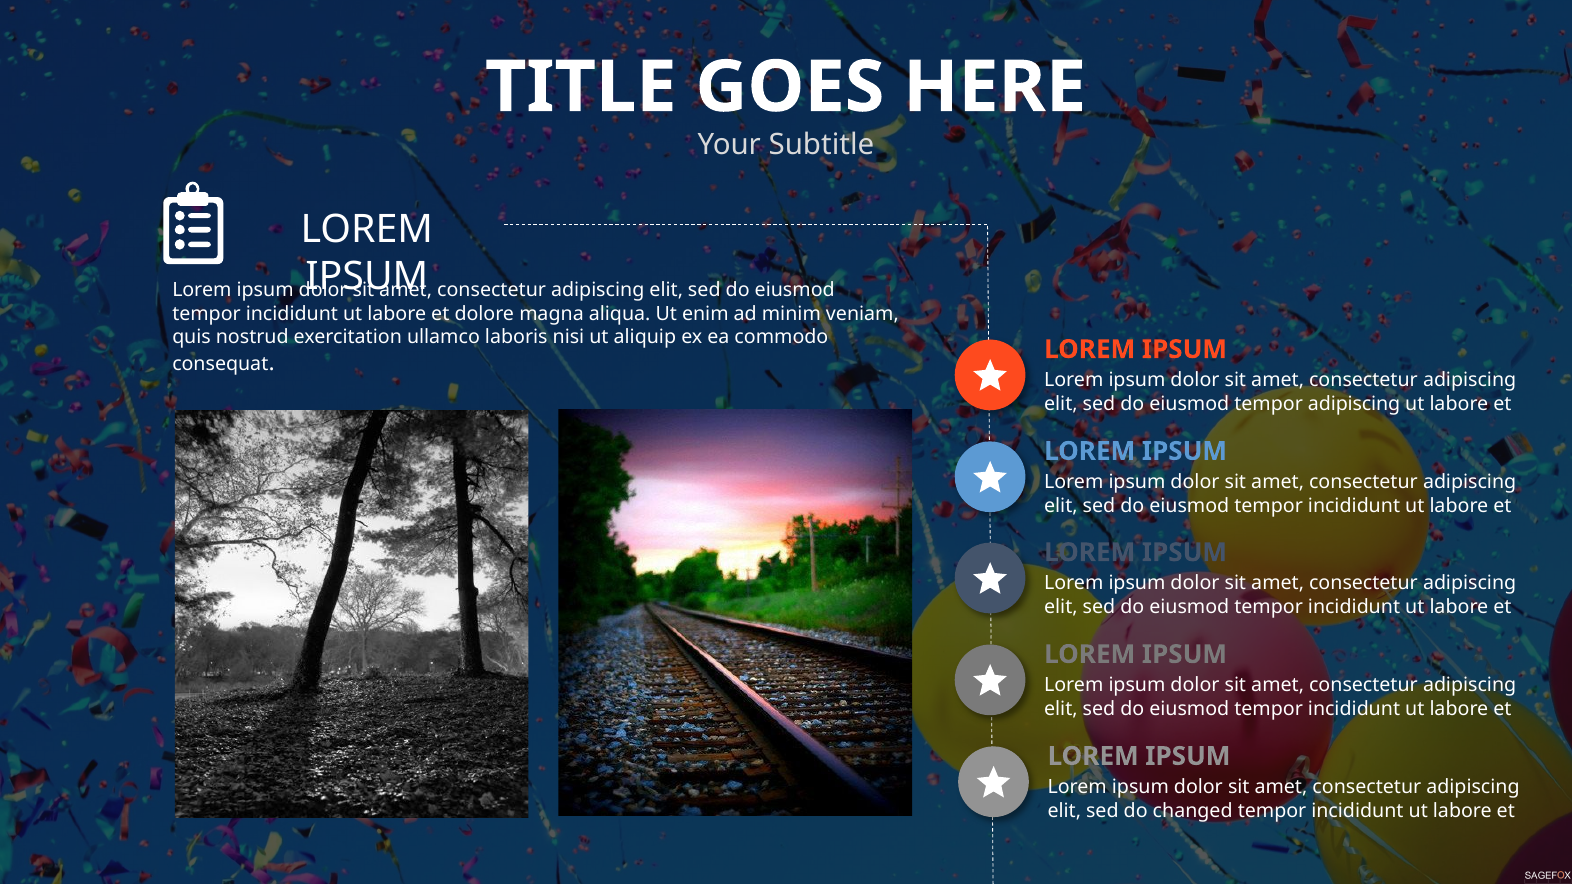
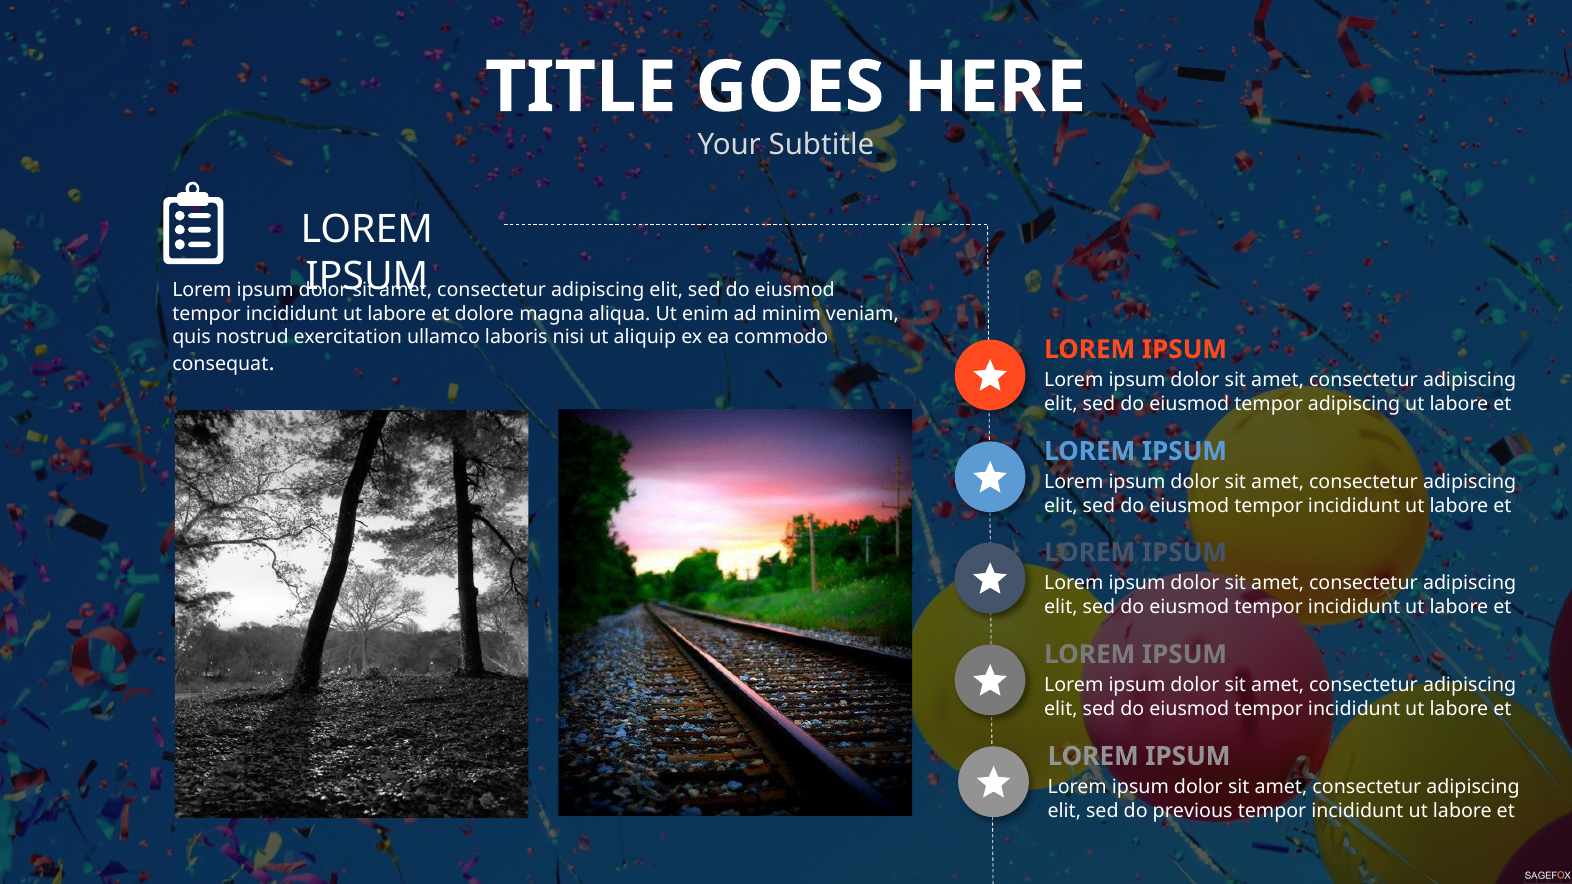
changed: changed -> previous (1193, 811)
